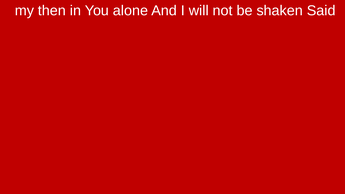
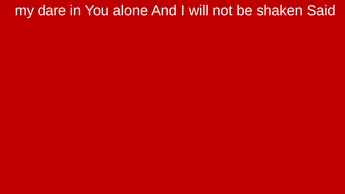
then: then -> dare (52, 11)
